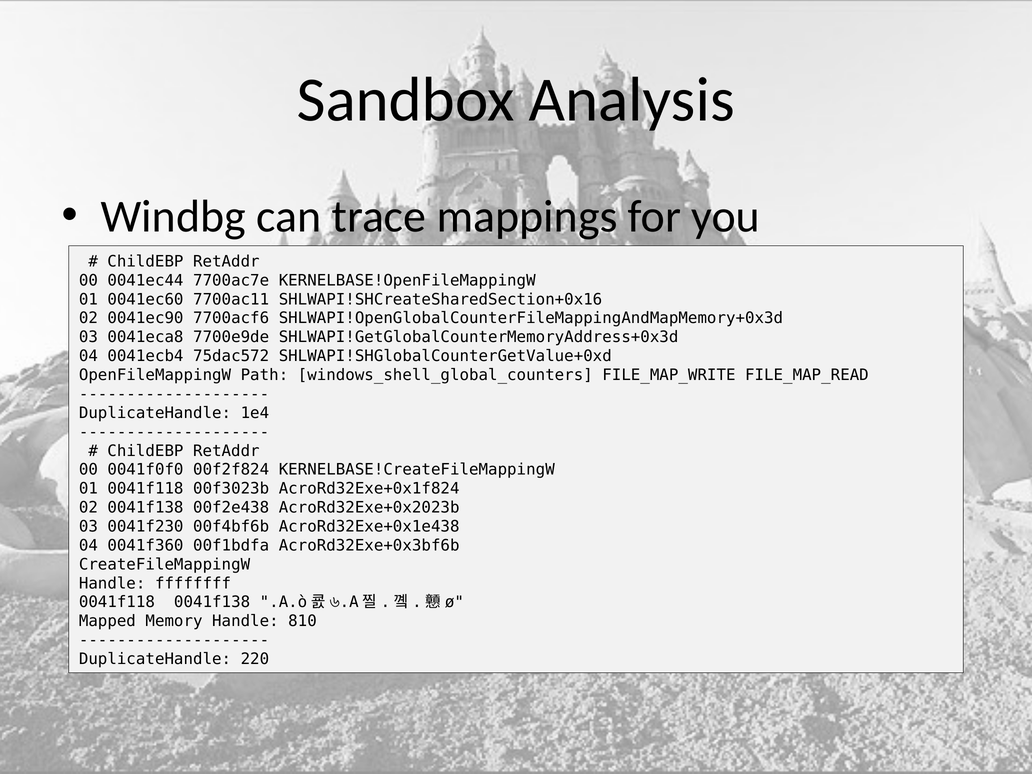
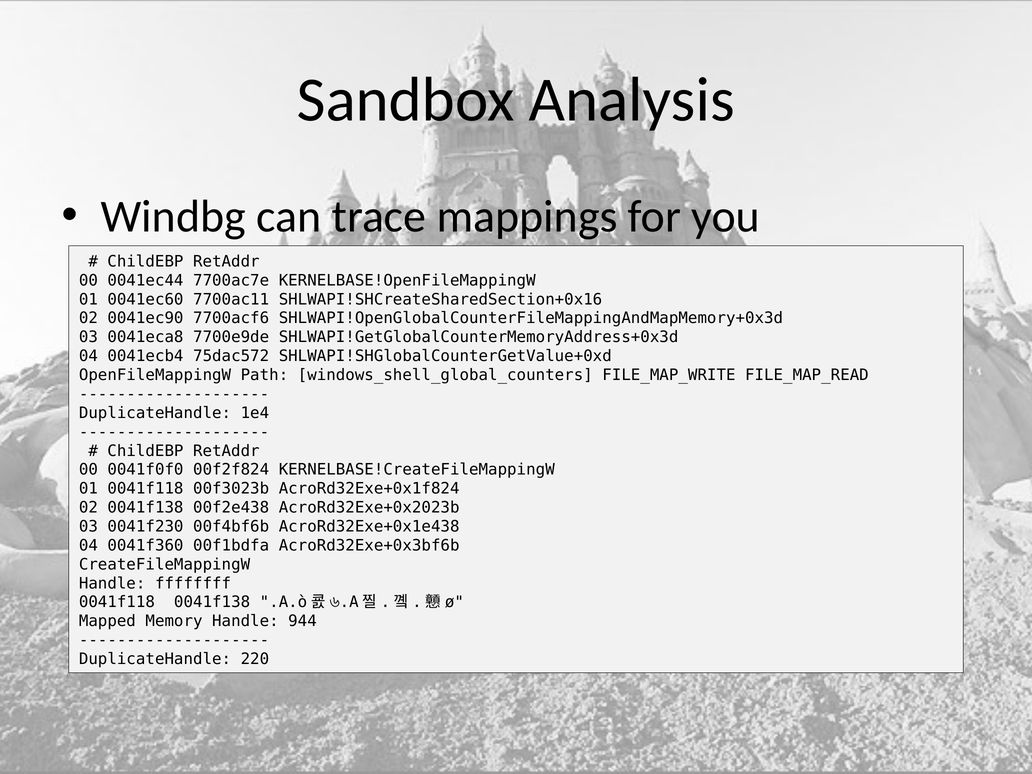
810: 810 -> 944 (302, 621)
